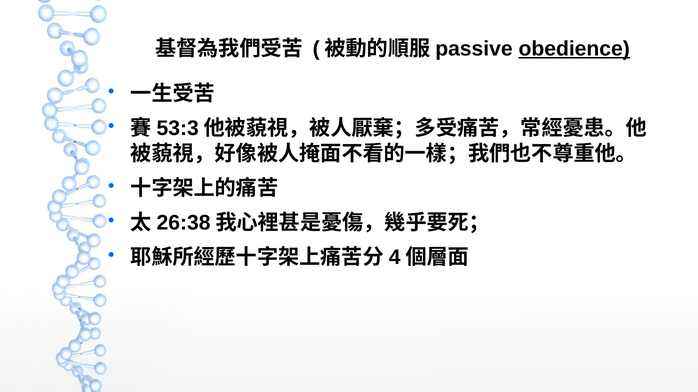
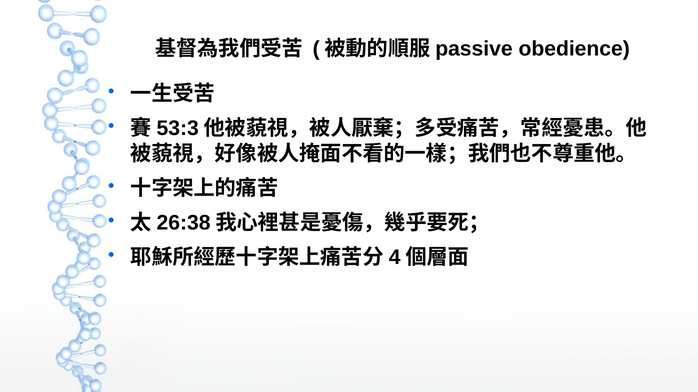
obedience underline: present -> none (574, 49)
